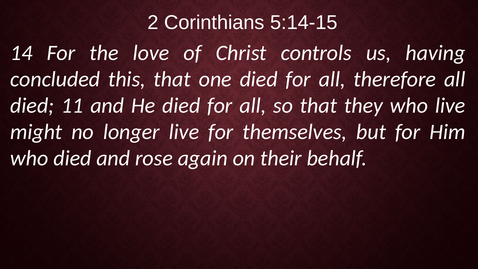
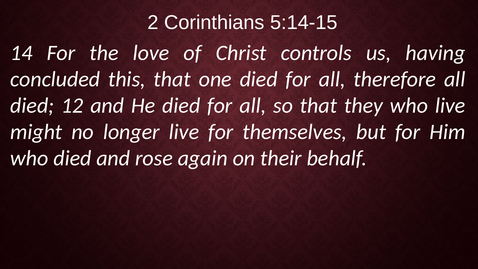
11: 11 -> 12 (72, 106)
